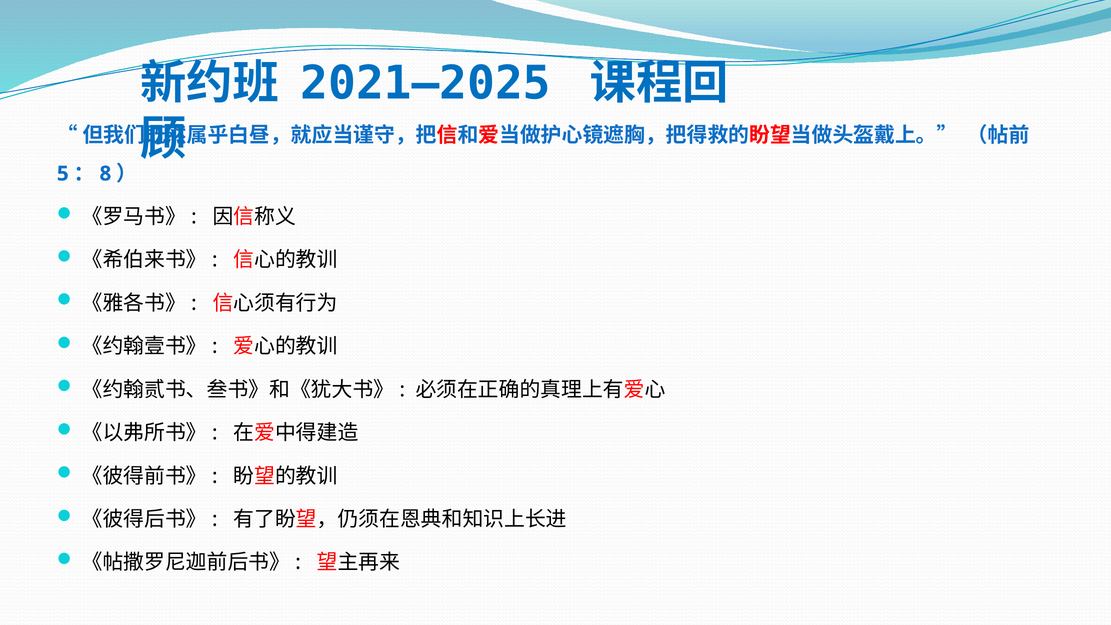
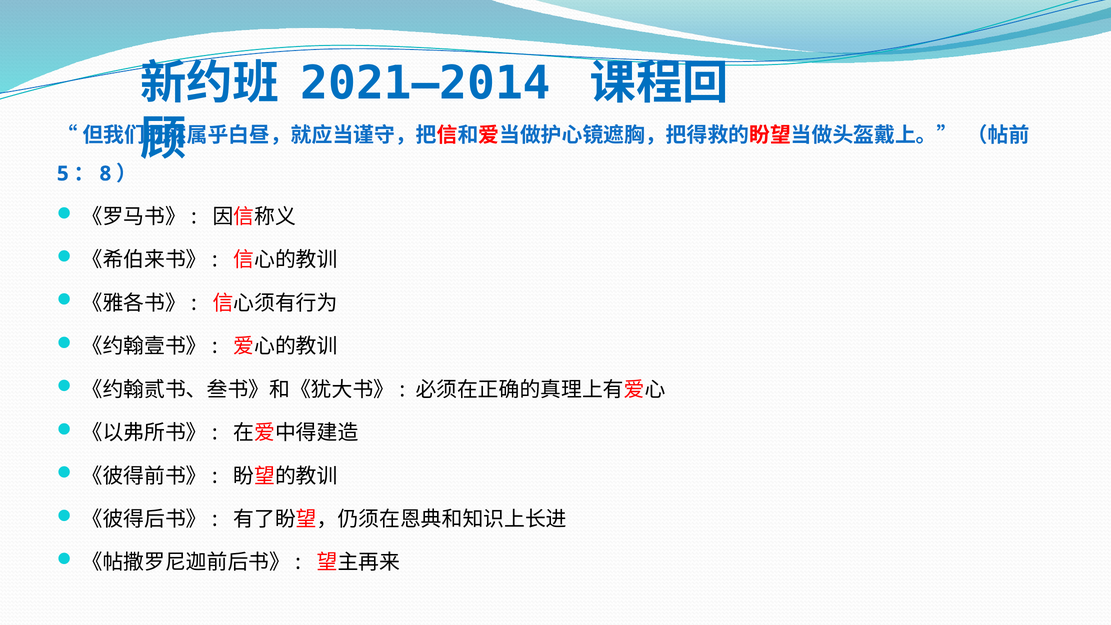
2021–2025: 2021–2025 -> 2021–2014 (426, 84)
